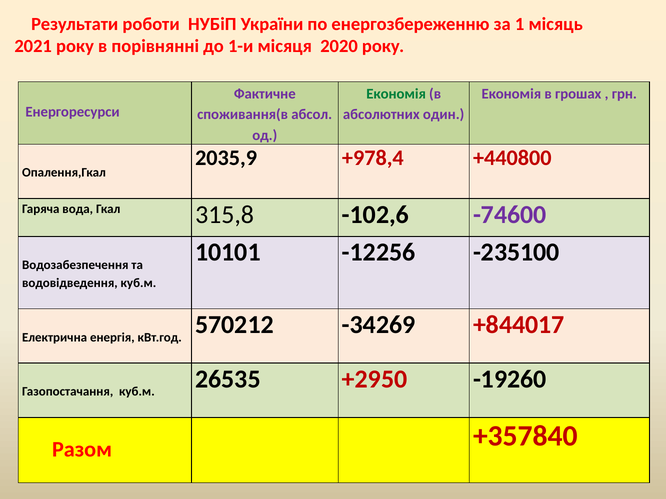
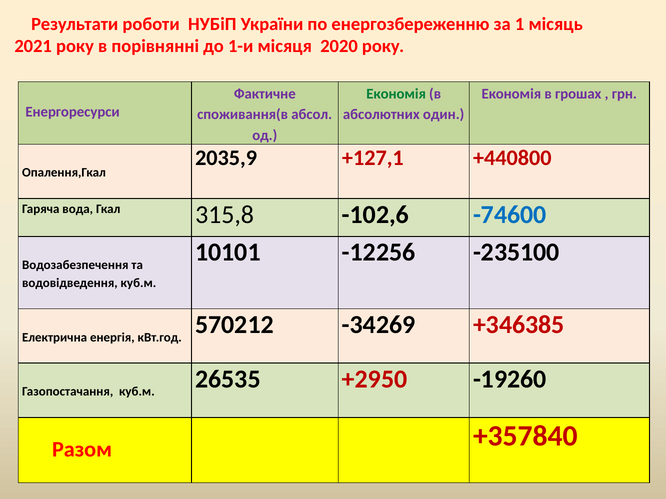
+978,4: +978,4 -> +127,1 (373, 158)
-74600 colour: purple -> blue (510, 215)
+844017: +844017 -> +346385 (519, 325)
